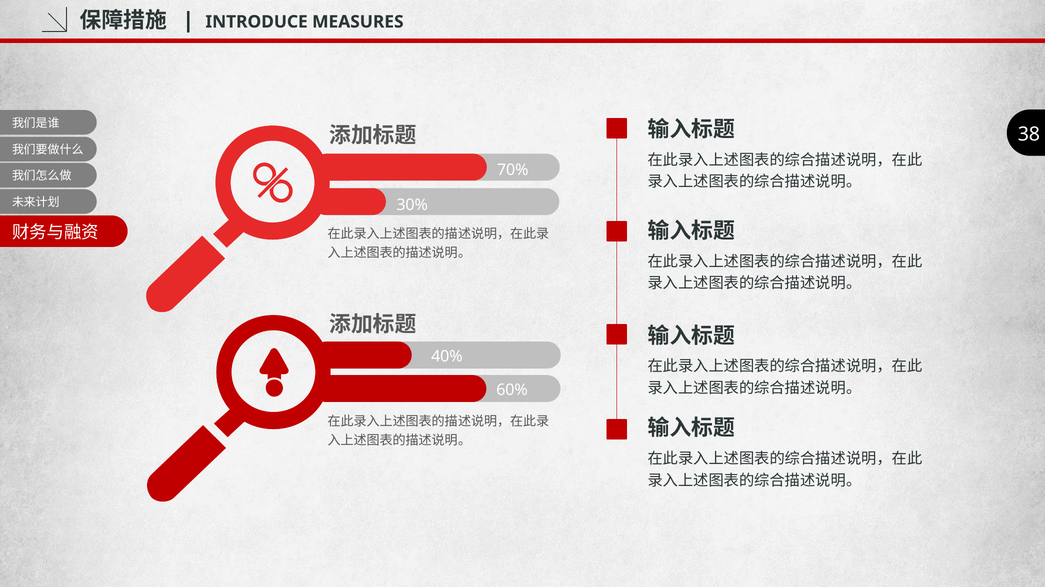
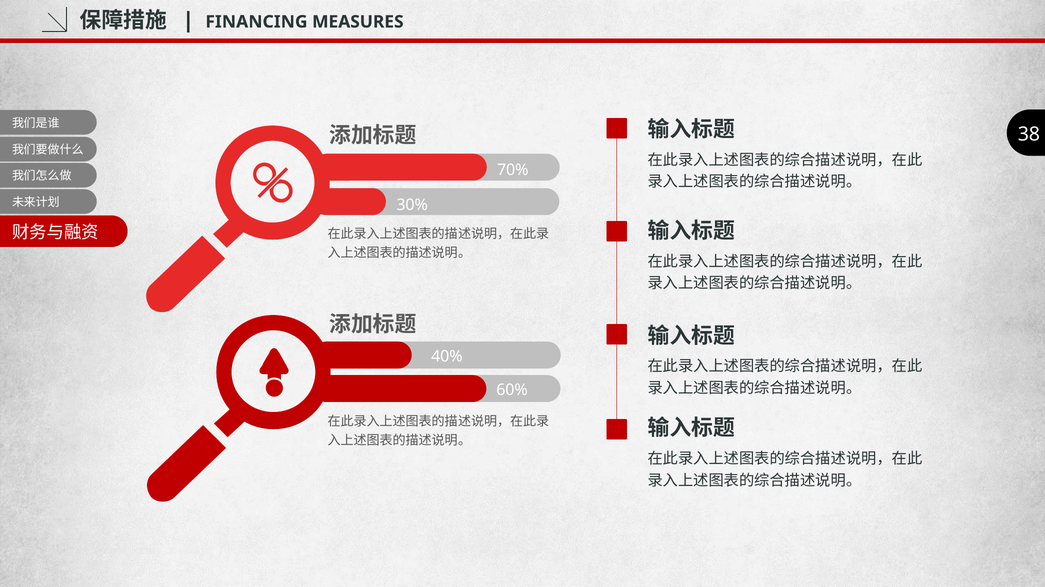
INTRODUCE: INTRODUCE -> FINANCING (256, 22)
